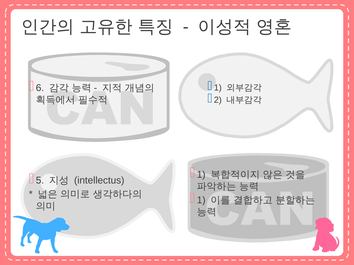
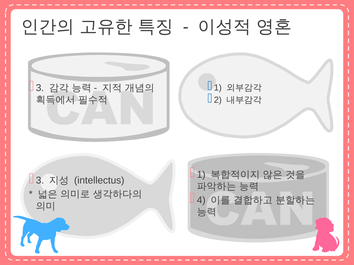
6: 6 -> 3 (40, 88)
5: 5 -> 3 (40, 181)
1: 1 -> 4 (201, 200)
